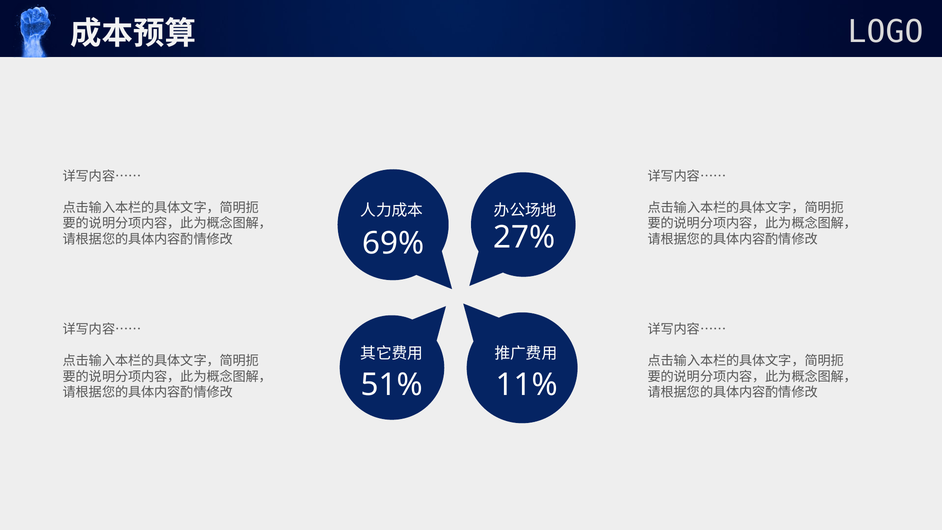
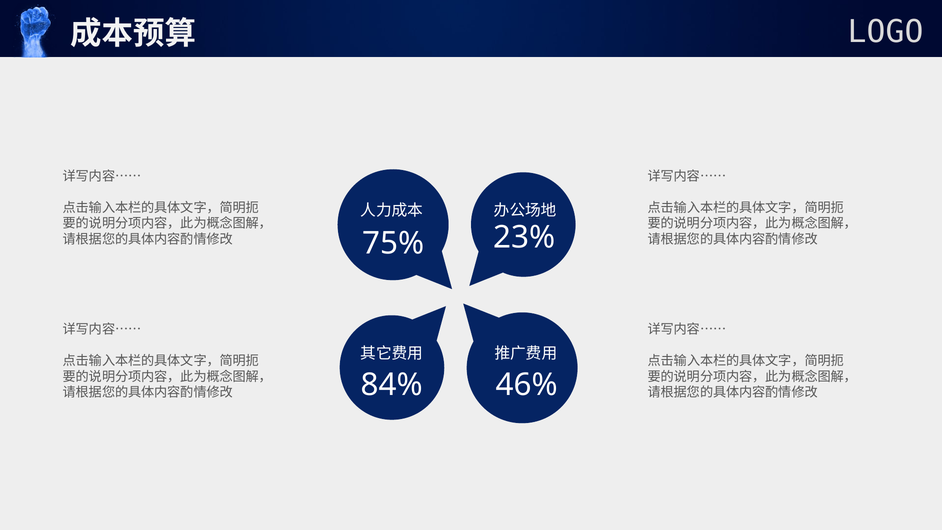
27%: 27% -> 23% (524, 238)
69%: 69% -> 75% (393, 243)
51%: 51% -> 84% (392, 385)
11%: 11% -> 46% (527, 385)
